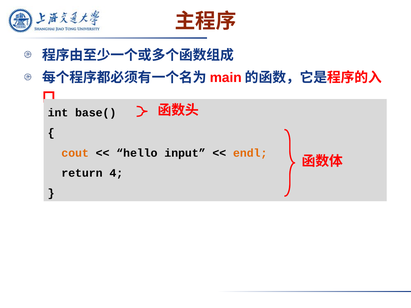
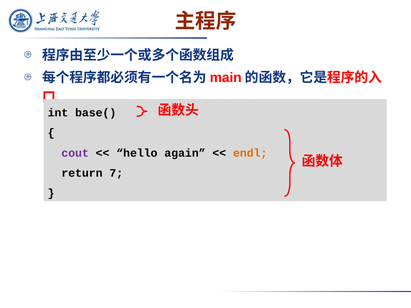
cout colour: orange -> purple (75, 153)
input: input -> again (185, 153)
4: 4 -> 7 (116, 173)
